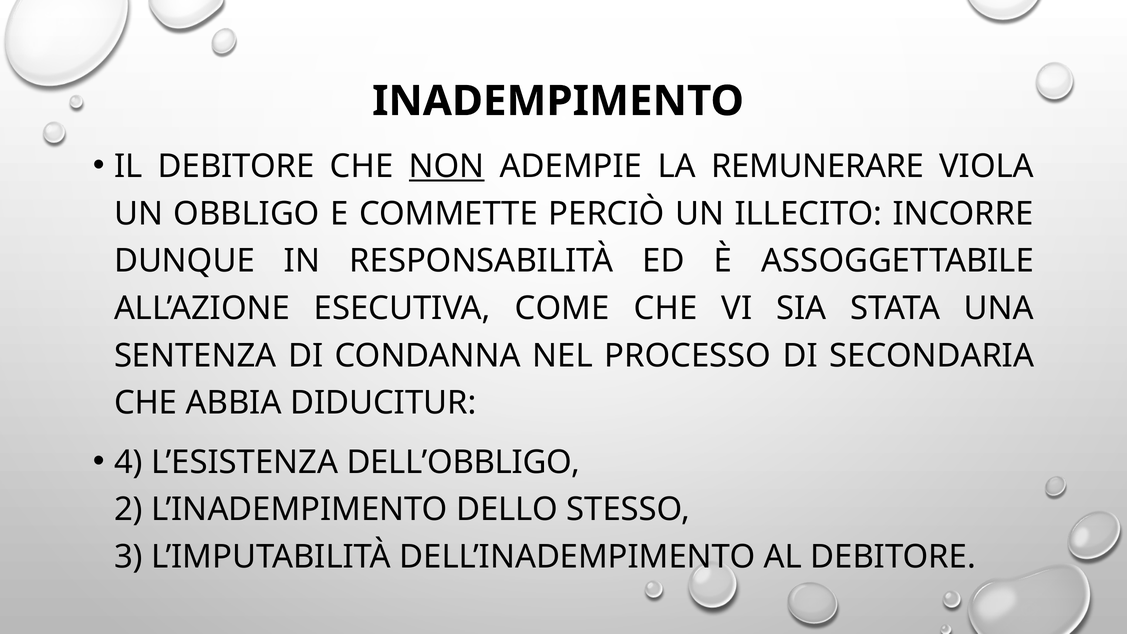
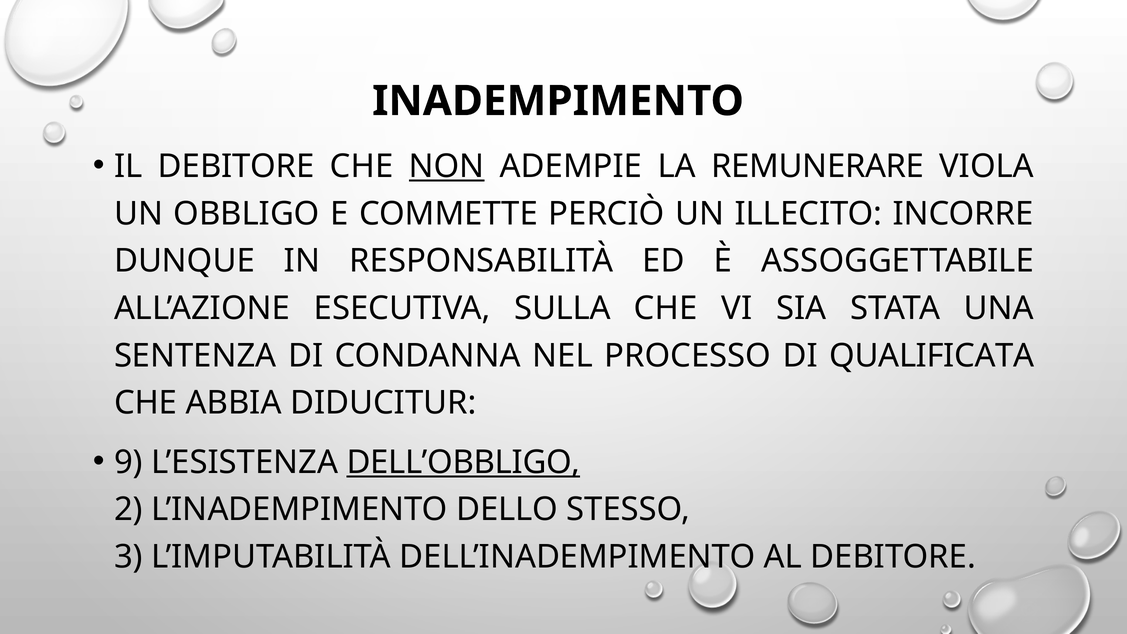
COME: COME -> SULLA (562, 308)
SECONDARIA: SECONDARIA -> QUALIFICATA (932, 356)
4: 4 -> 9 (128, 462)
DELL’OBBLIGO underline: none -> present (463, 462)
